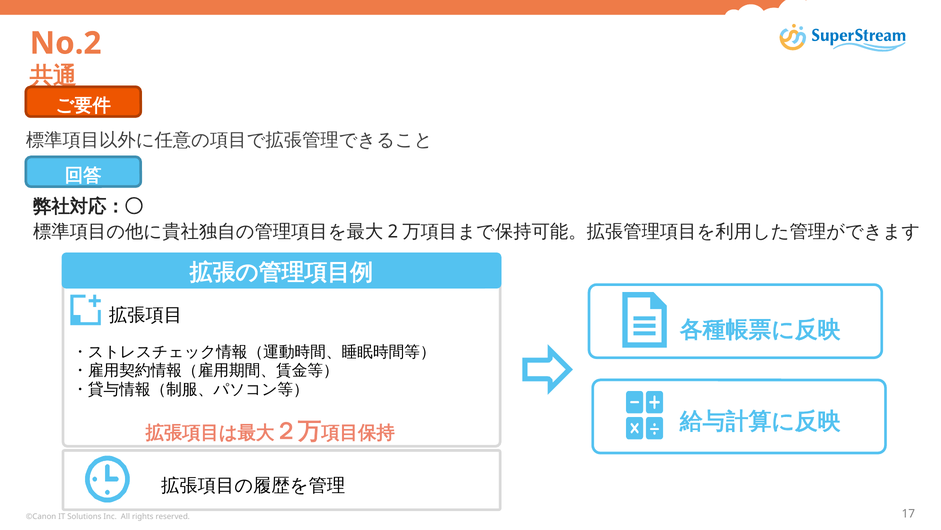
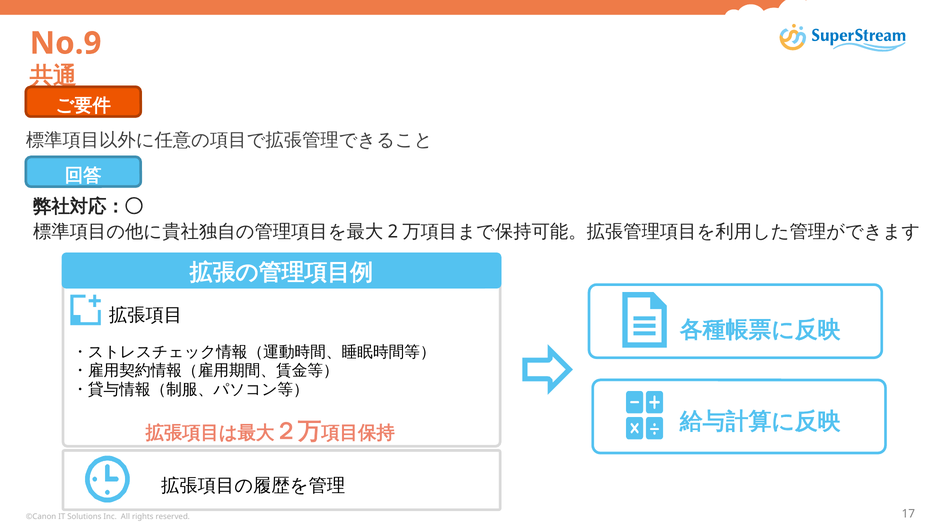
No.2: No.2 -> No.9 (66, 43)
